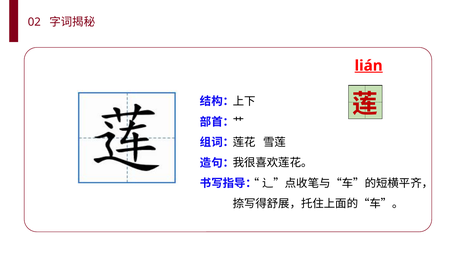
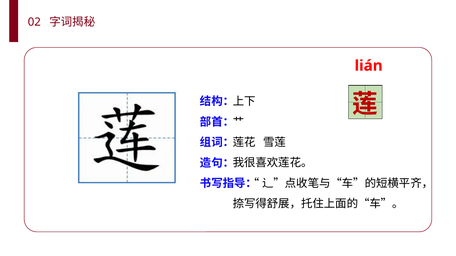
lián underline: present -> none (369, 66)
